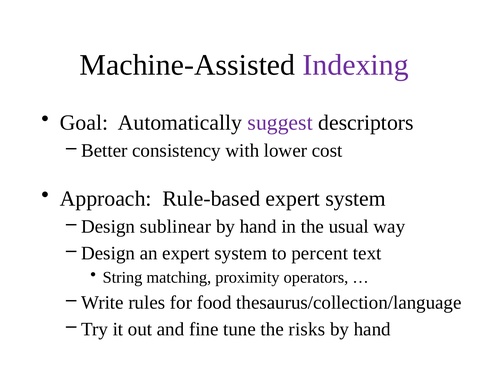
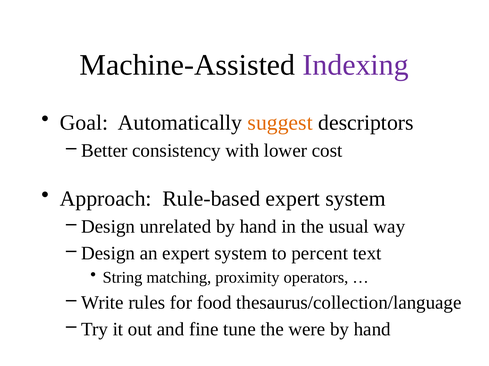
suggest colour: purple -> orange (280, 123)
sublinear: sublinear -> unrelated (175, 227)
risks: risks -> were (307, 330)
